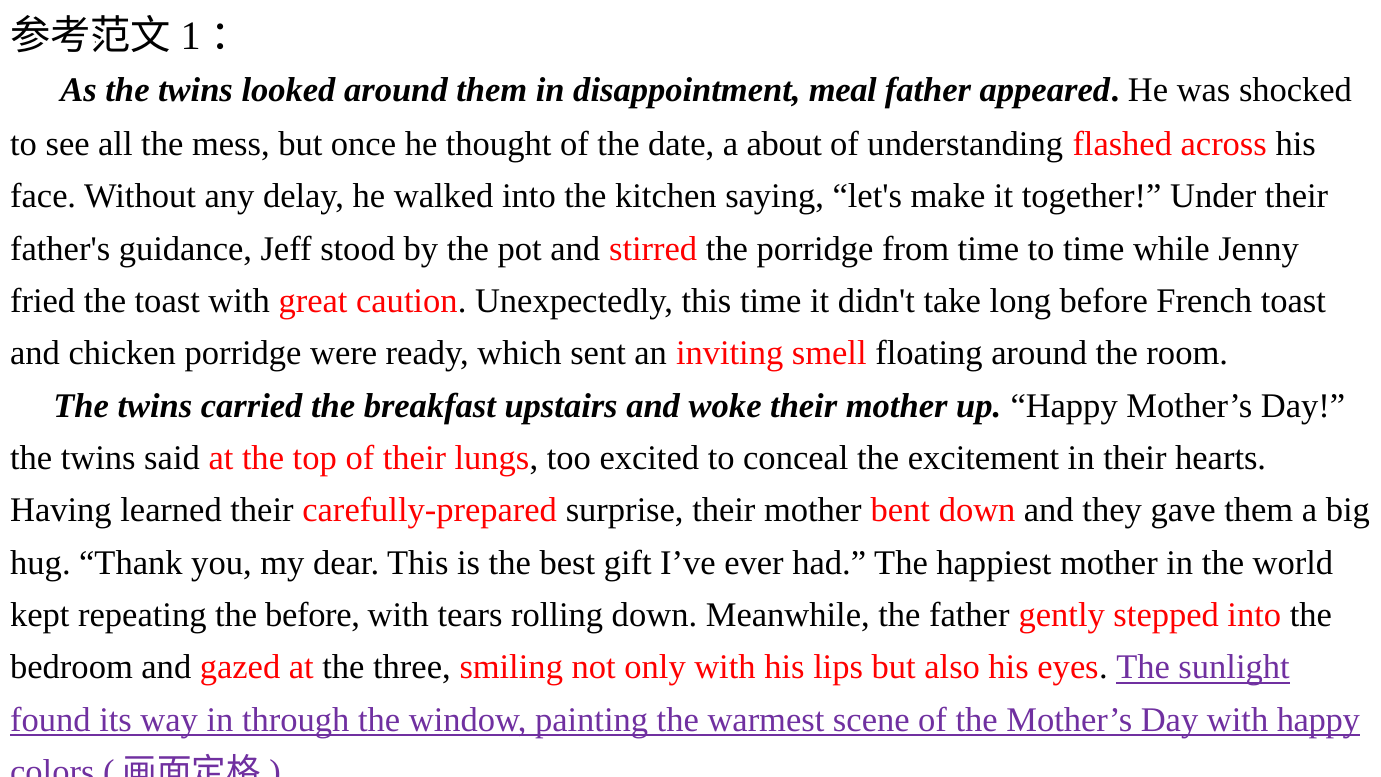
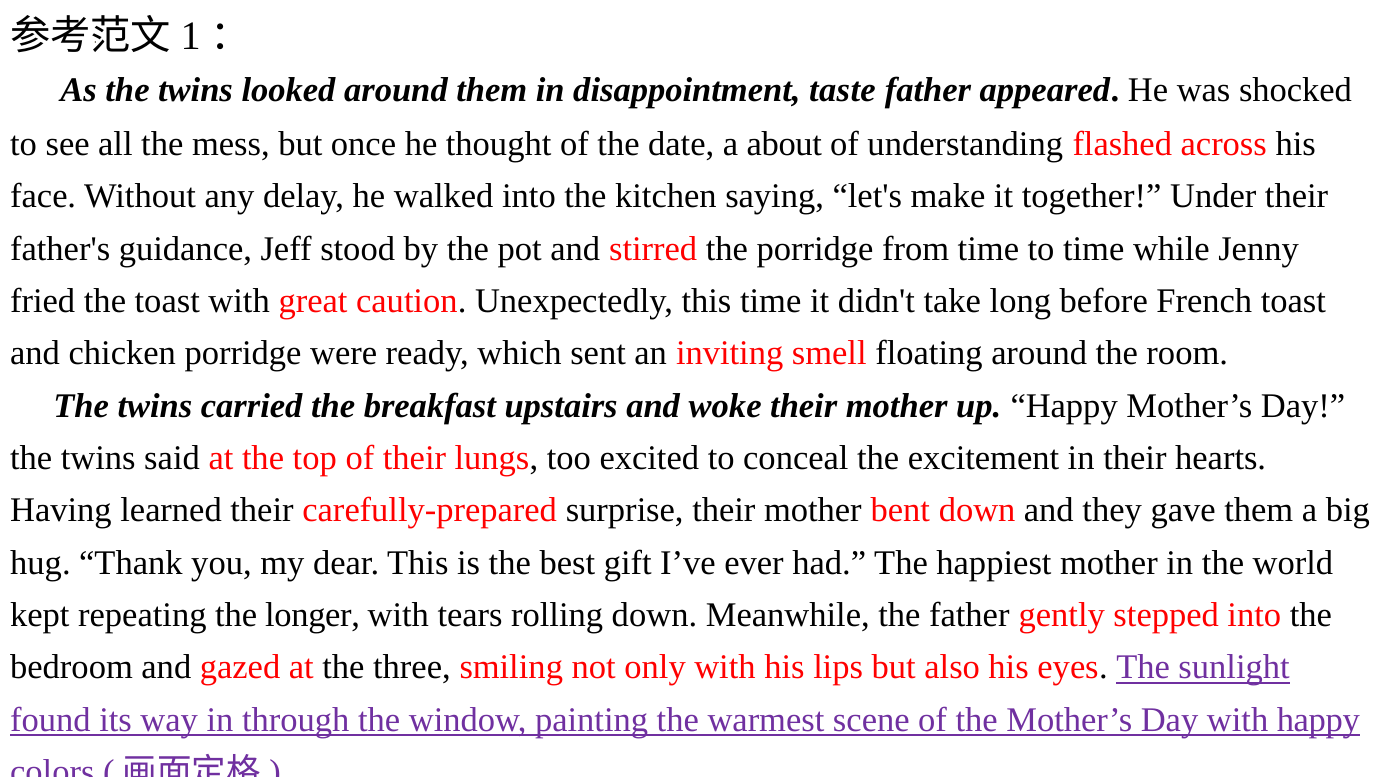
meal: meal -> taste (842, 90)
the before: before -> longer (313, 615)
